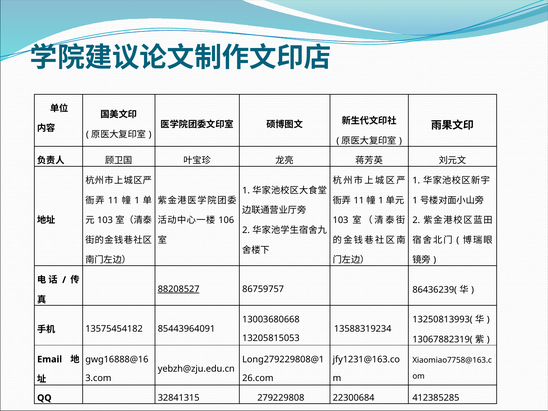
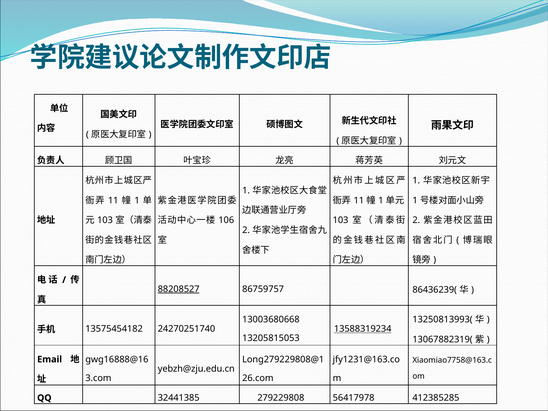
85443964091: 85443964091 -> 24270251740 (186, 329)
13588319234 underline: none -> present (363, 329)
32841315: 32841315 -> 32441385 (179, 398)
22300684: 22300684 -> 56417978 (354, 398)
